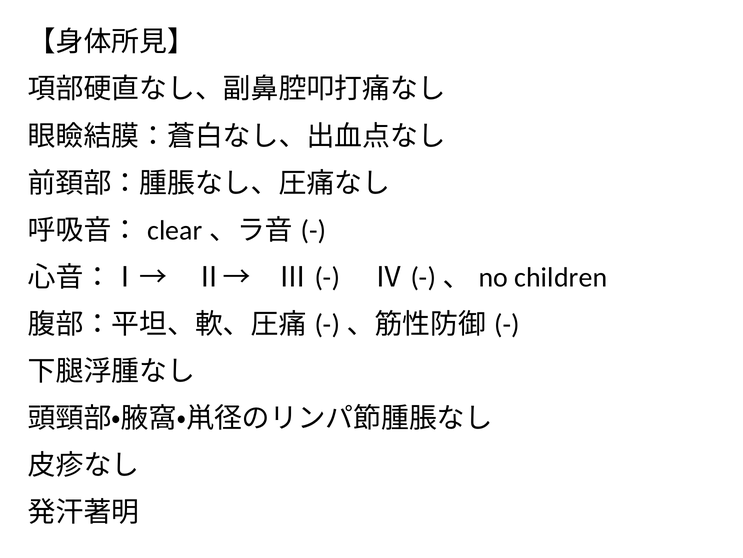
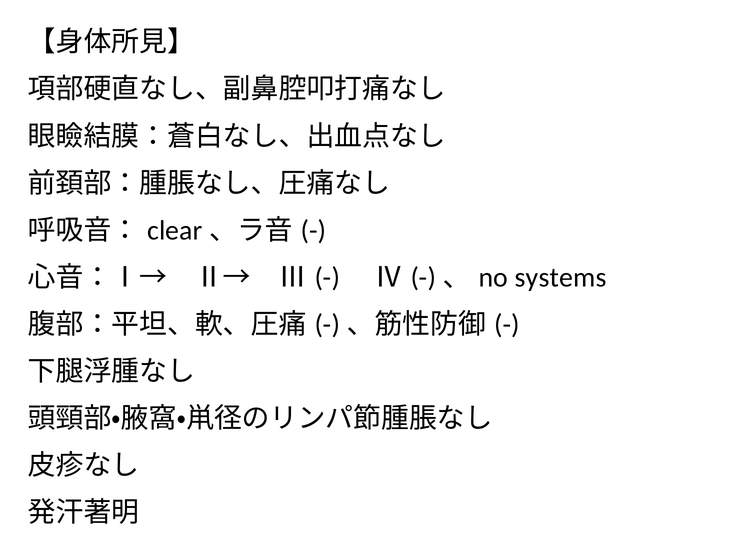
children: children -> systems (561, 277)
